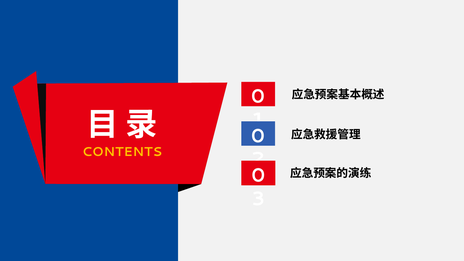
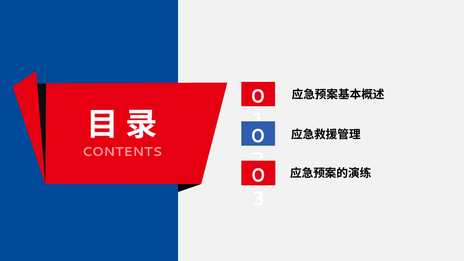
CONTENTS colour: yellow -> pink (122, 152)
